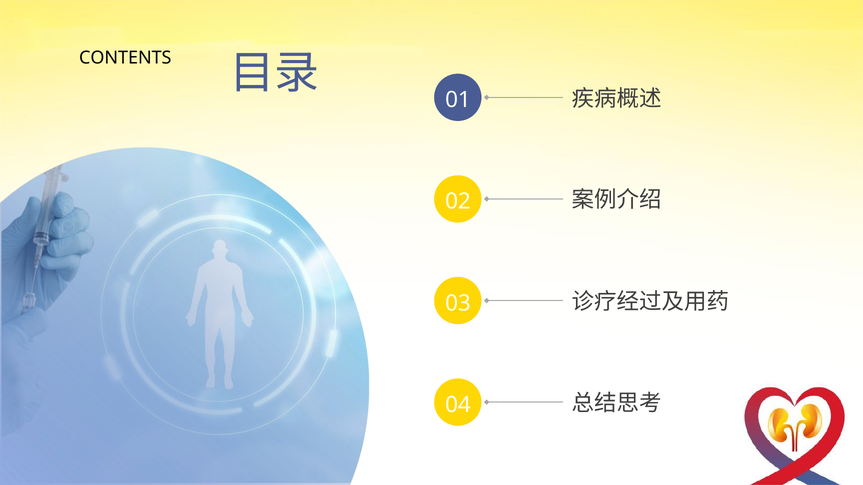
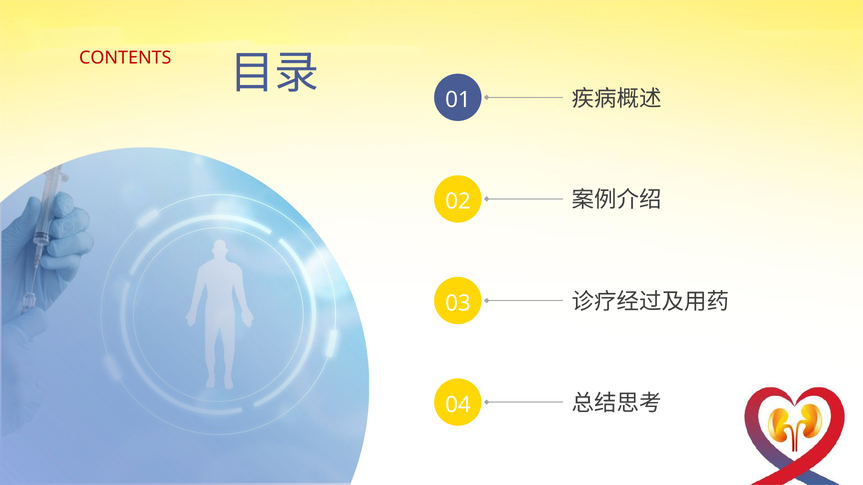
CONTENTS colour: black -> red (125, 58)
